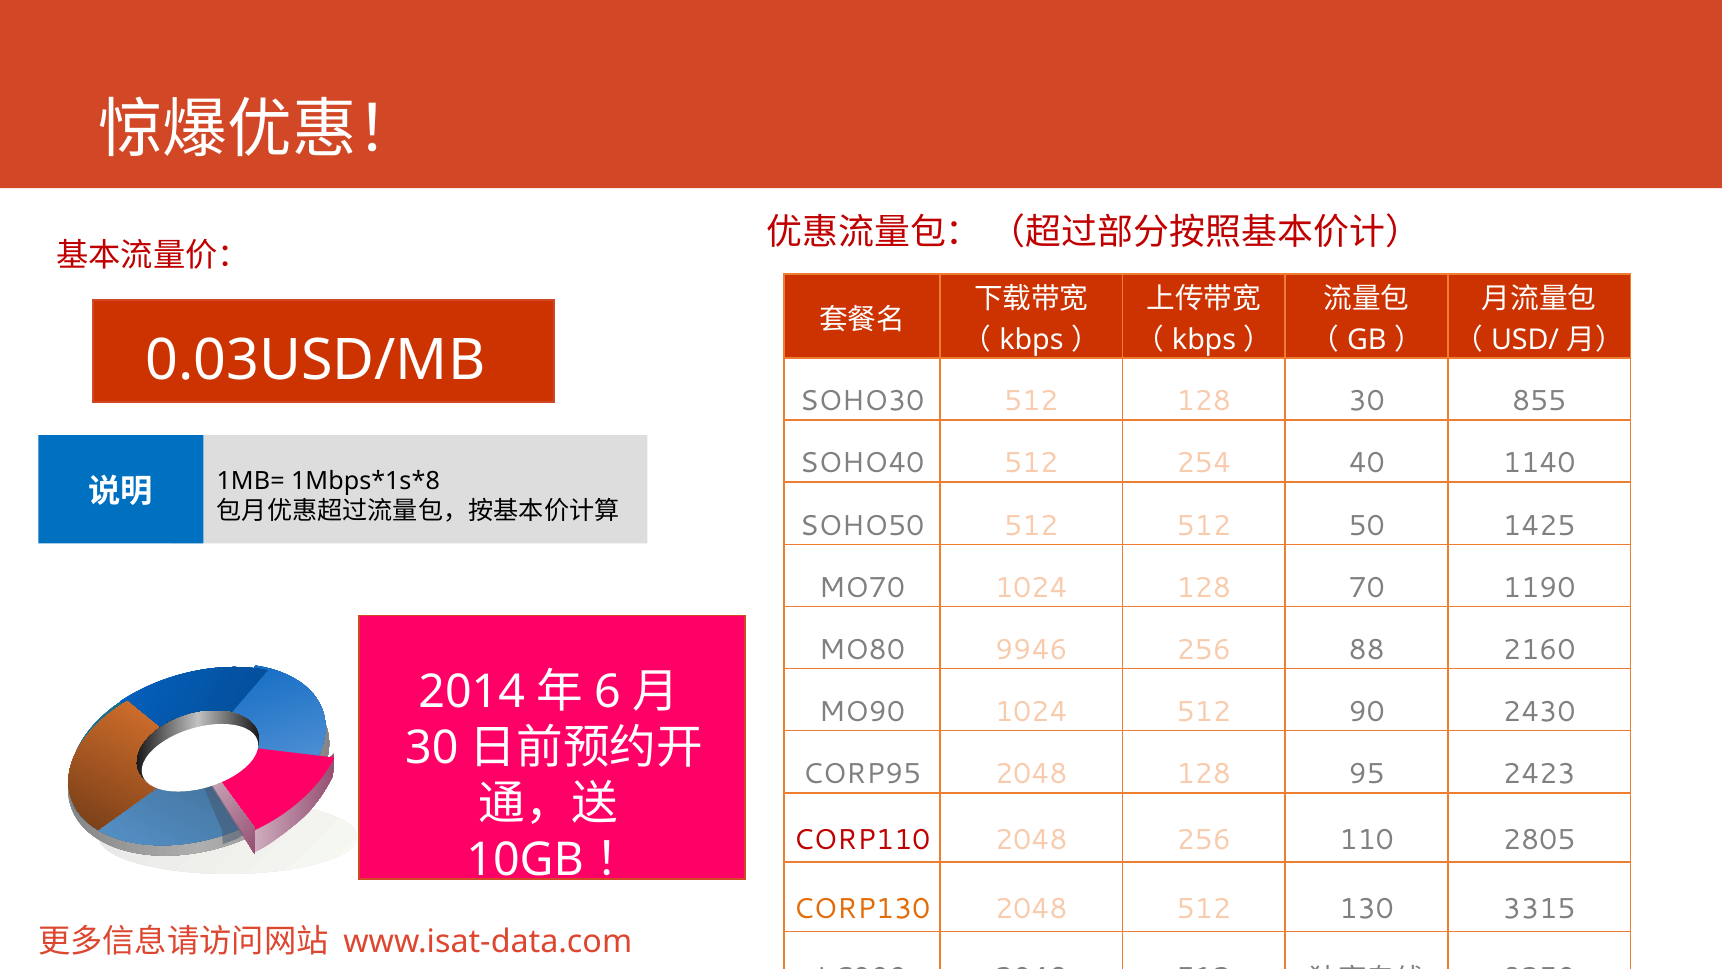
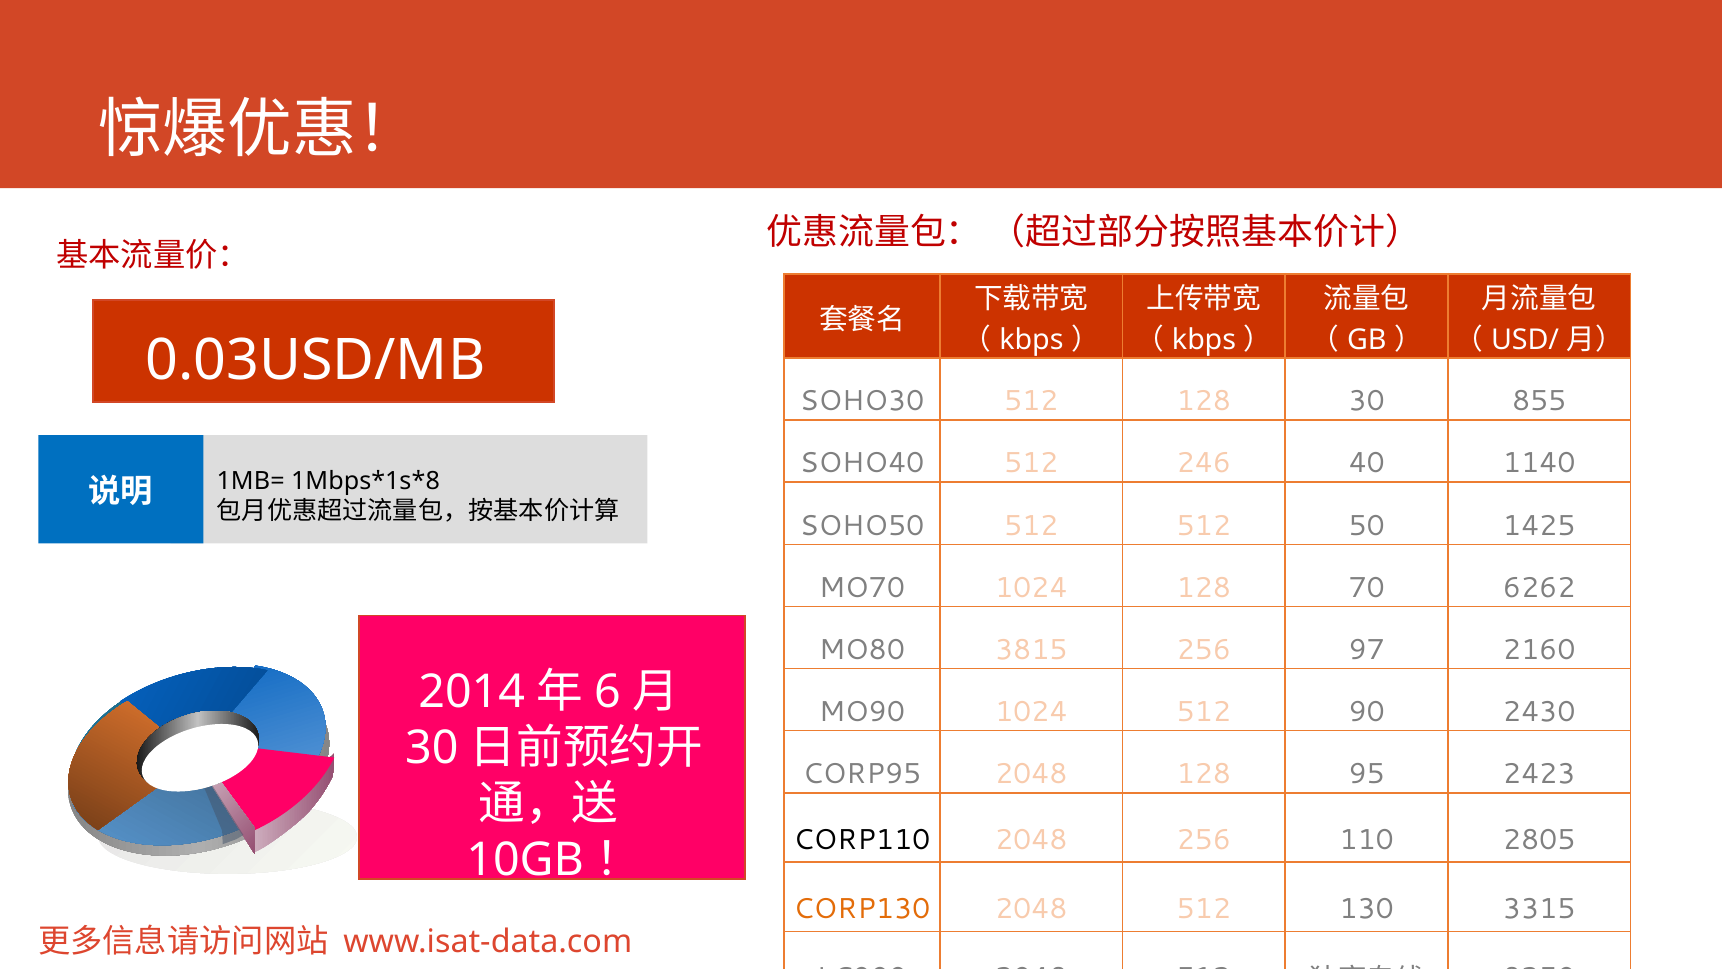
254: 254 -> 246 (1204, 463)
1190: 1190 -> 6262 (1539, 587)
9946: 9946 -> 3815 (1031, 650)
88: 88 -> 97 (1367, 650)
CORP110 colour: red -> black (862, 839)
